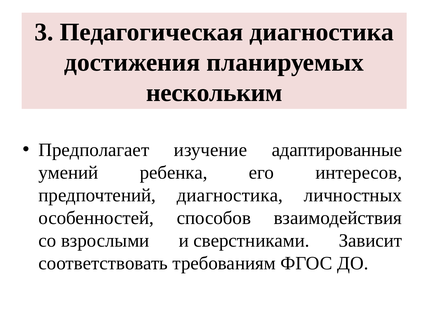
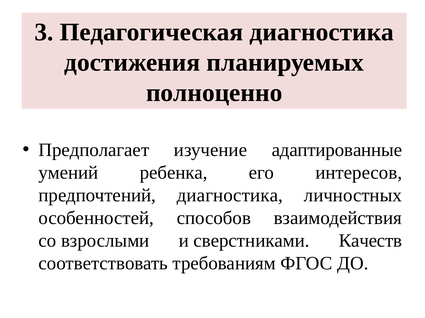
нескольким: нескольким -> полноценно (214, 93)
Зависит: Зависит -> Качеств (370, 241)
